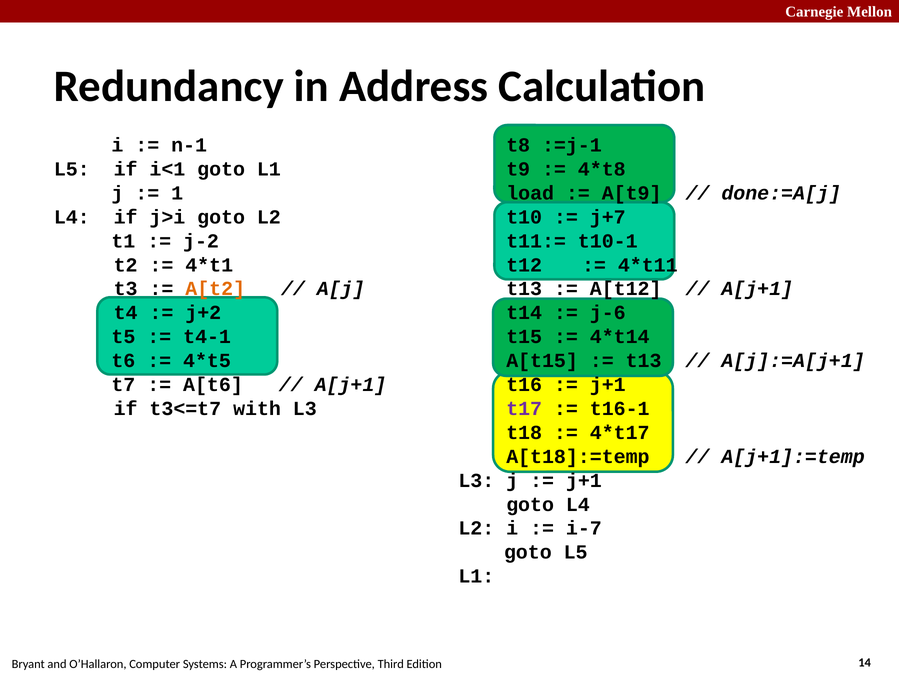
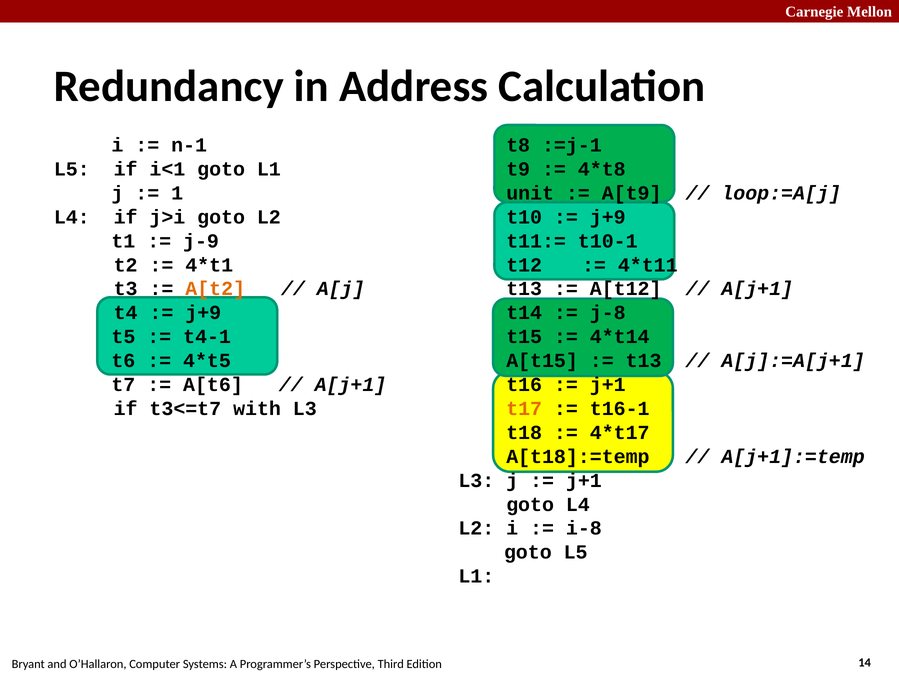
load: load -> unit (530, 193)
done:=A[j: done:=A[j -> loop:=A[j (781, 193)
j+7: j+7 -> j+9 (608, 217)
j-2: j-2 -> j-9 (201, 241)
j+2: j+2 -> j+9 (203, 313)
j-6: j-6 -> j-8 (608, 313)
t17 colour: purple -> orange (524, 409)
i-7: i-7 -> i-8 (584, 529)
